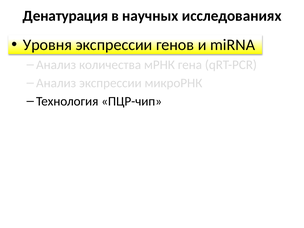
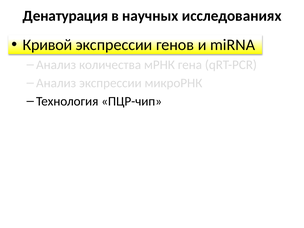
Уровня: Уровня -> Кривой (47, 45)
